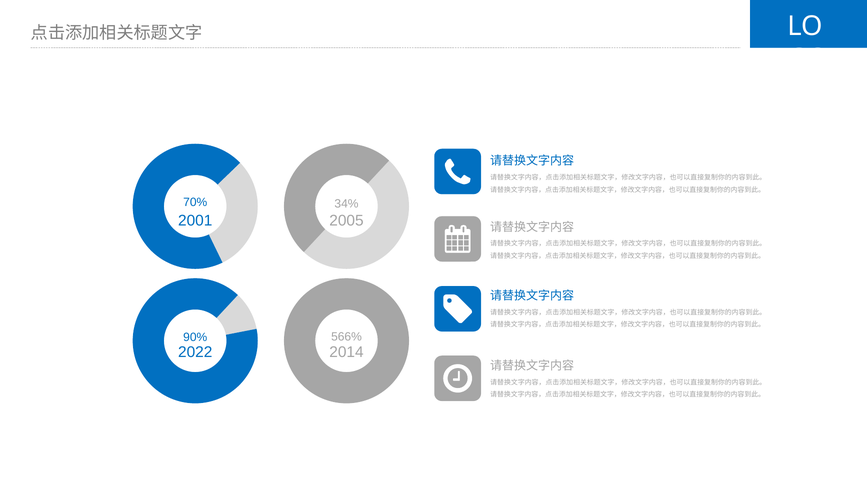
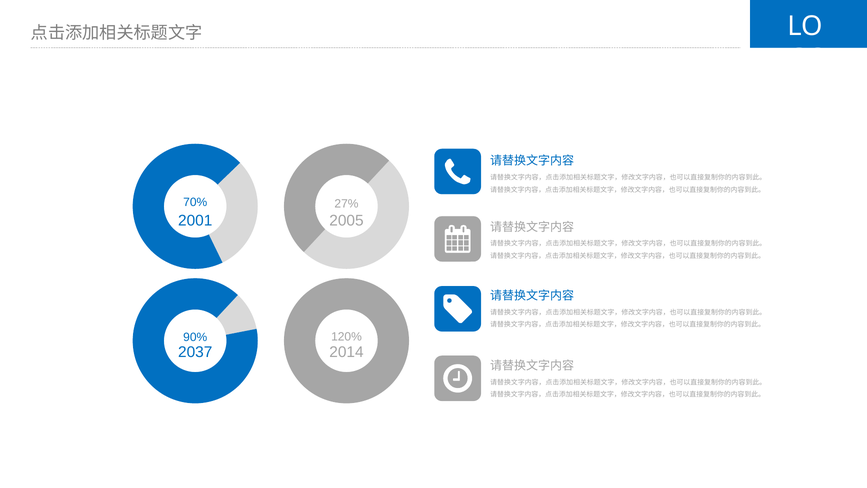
34%: 34% -> 27% (346, 204)
566%: 566% -> 120% (346, 336)
2022: 2022 -> 2037 (195, 352)
